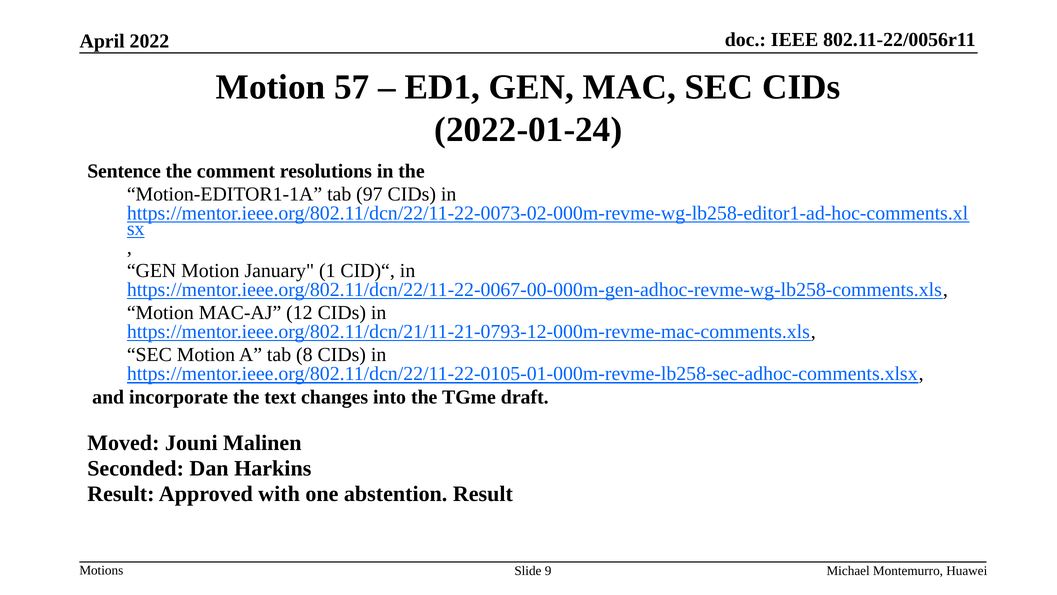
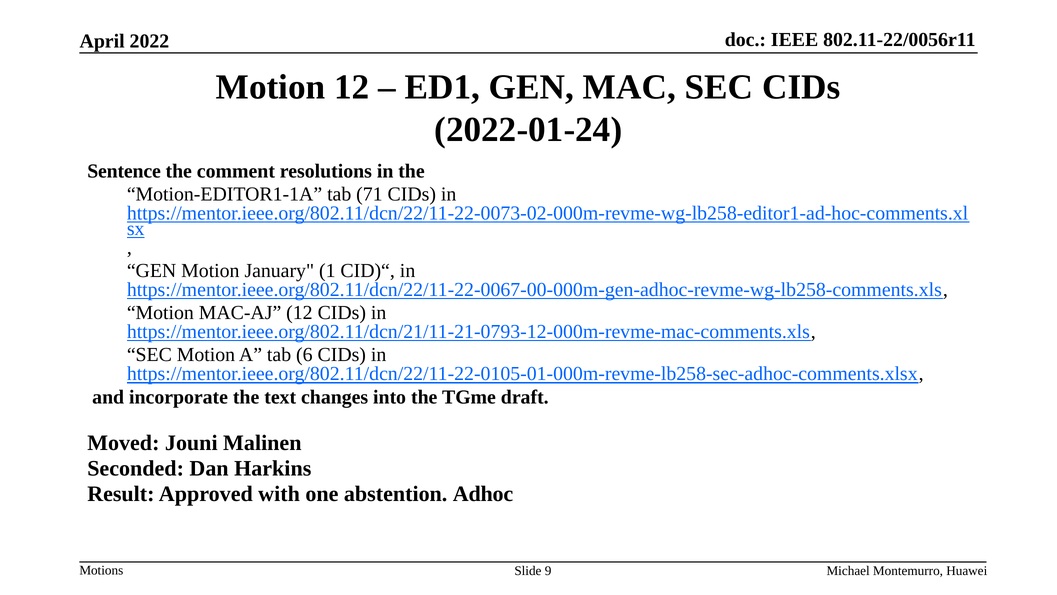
Motion 57: 57 -> 12 (352, 87)
97: 97 -> 71 (369, 194)
8: 8 -> 6 (304, 355)
abstention Result: Result -> Adhoc (483, 494)
